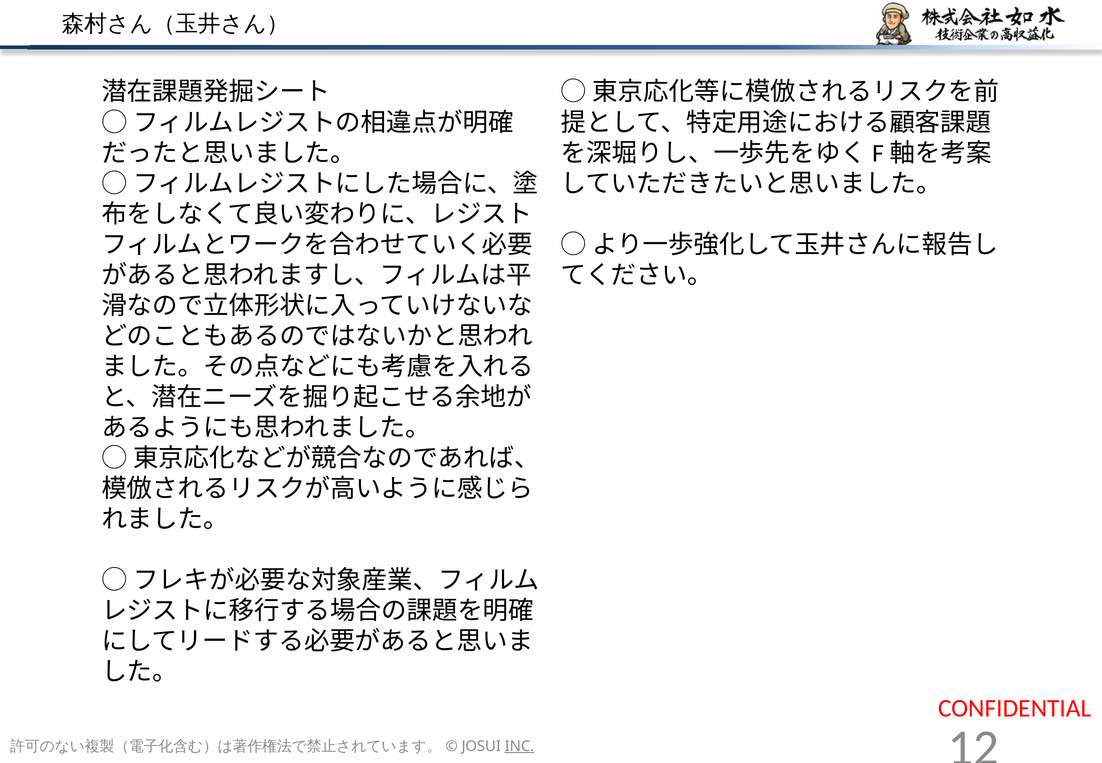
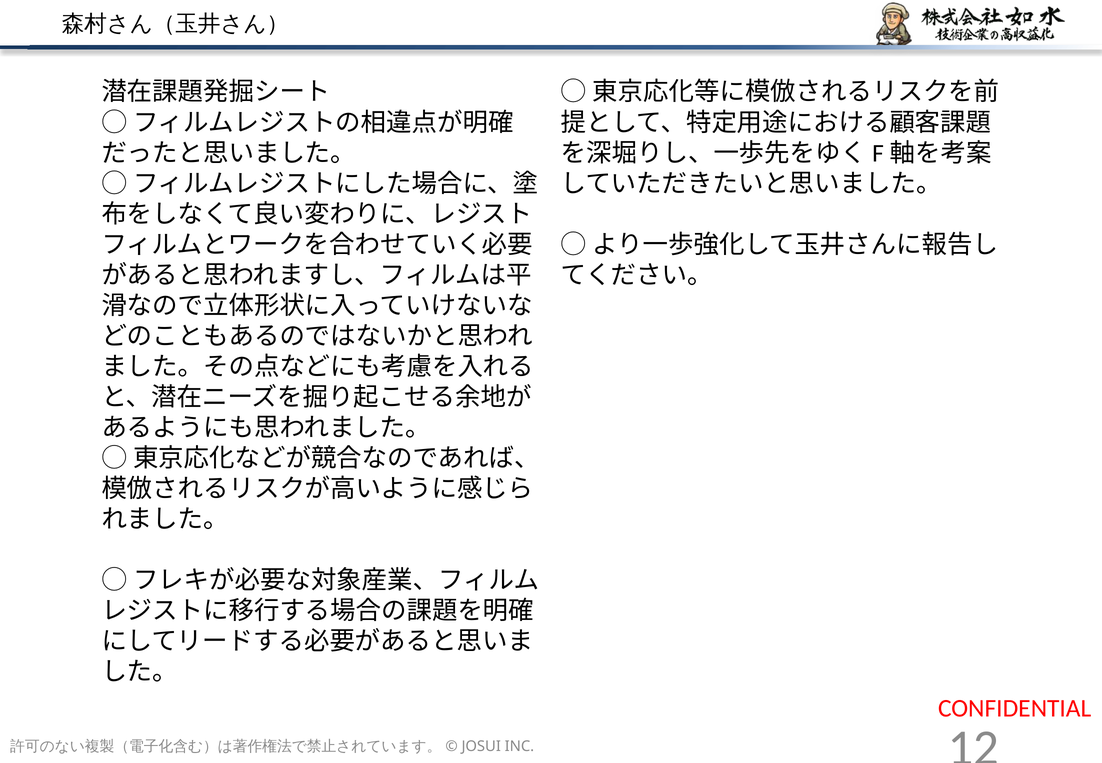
INC underline: present -> none (519, 746)
